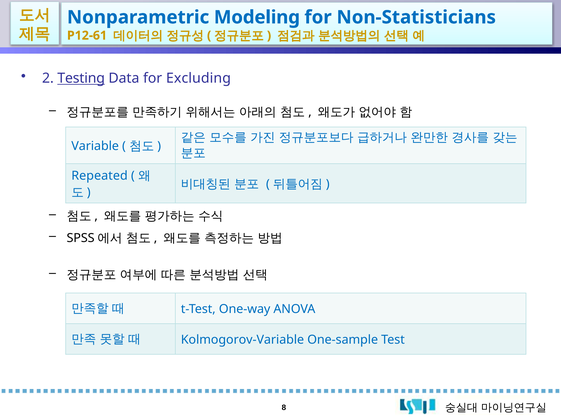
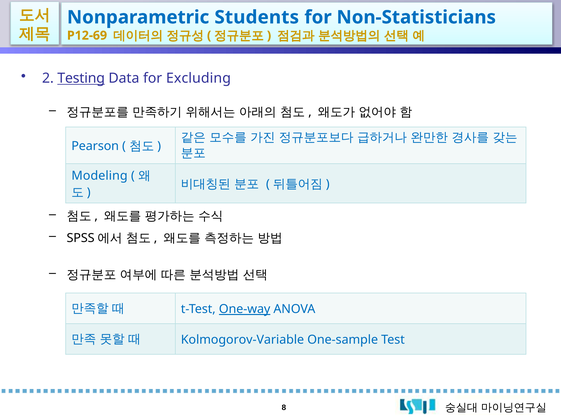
Modeling: Modeling -> Students (257, 17)
P12-61: P12-61 -> P12-69 (87, 36)
Variable: Variable -> Pearson (95, 146)
Repeated: Repeated -> Modeling (100, 176)
One-way underline: none -> present (245, 310)
